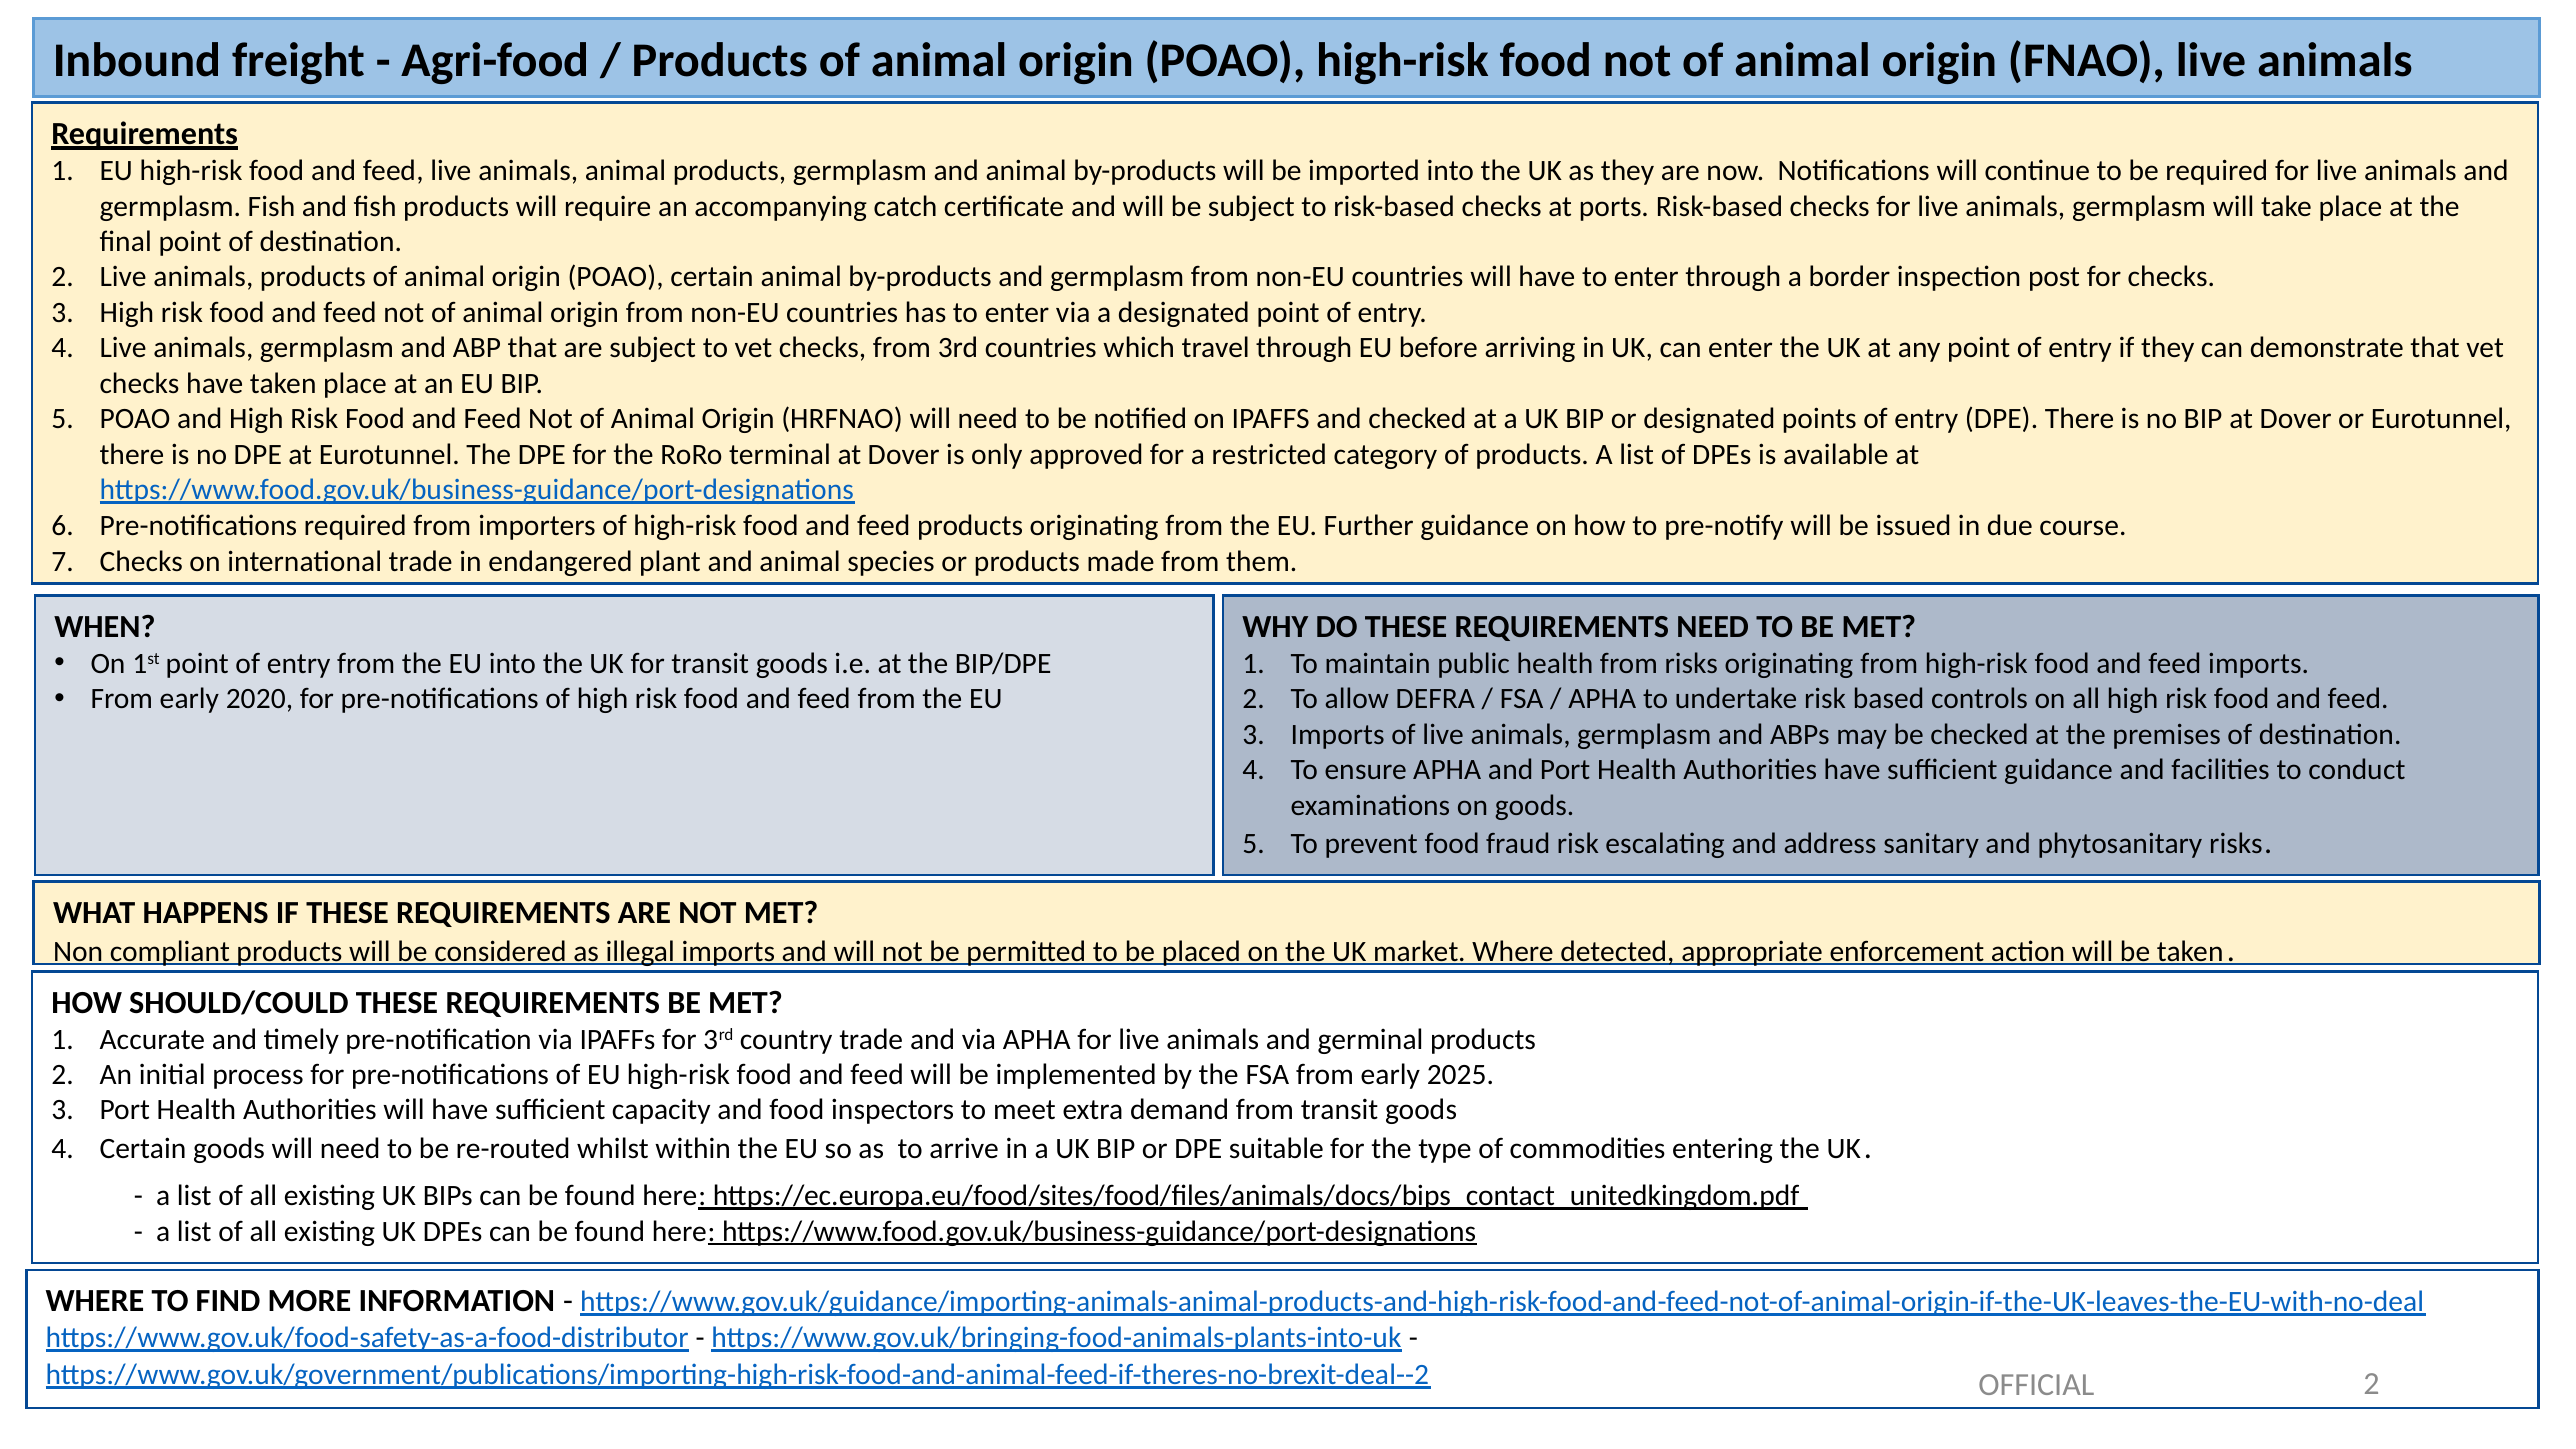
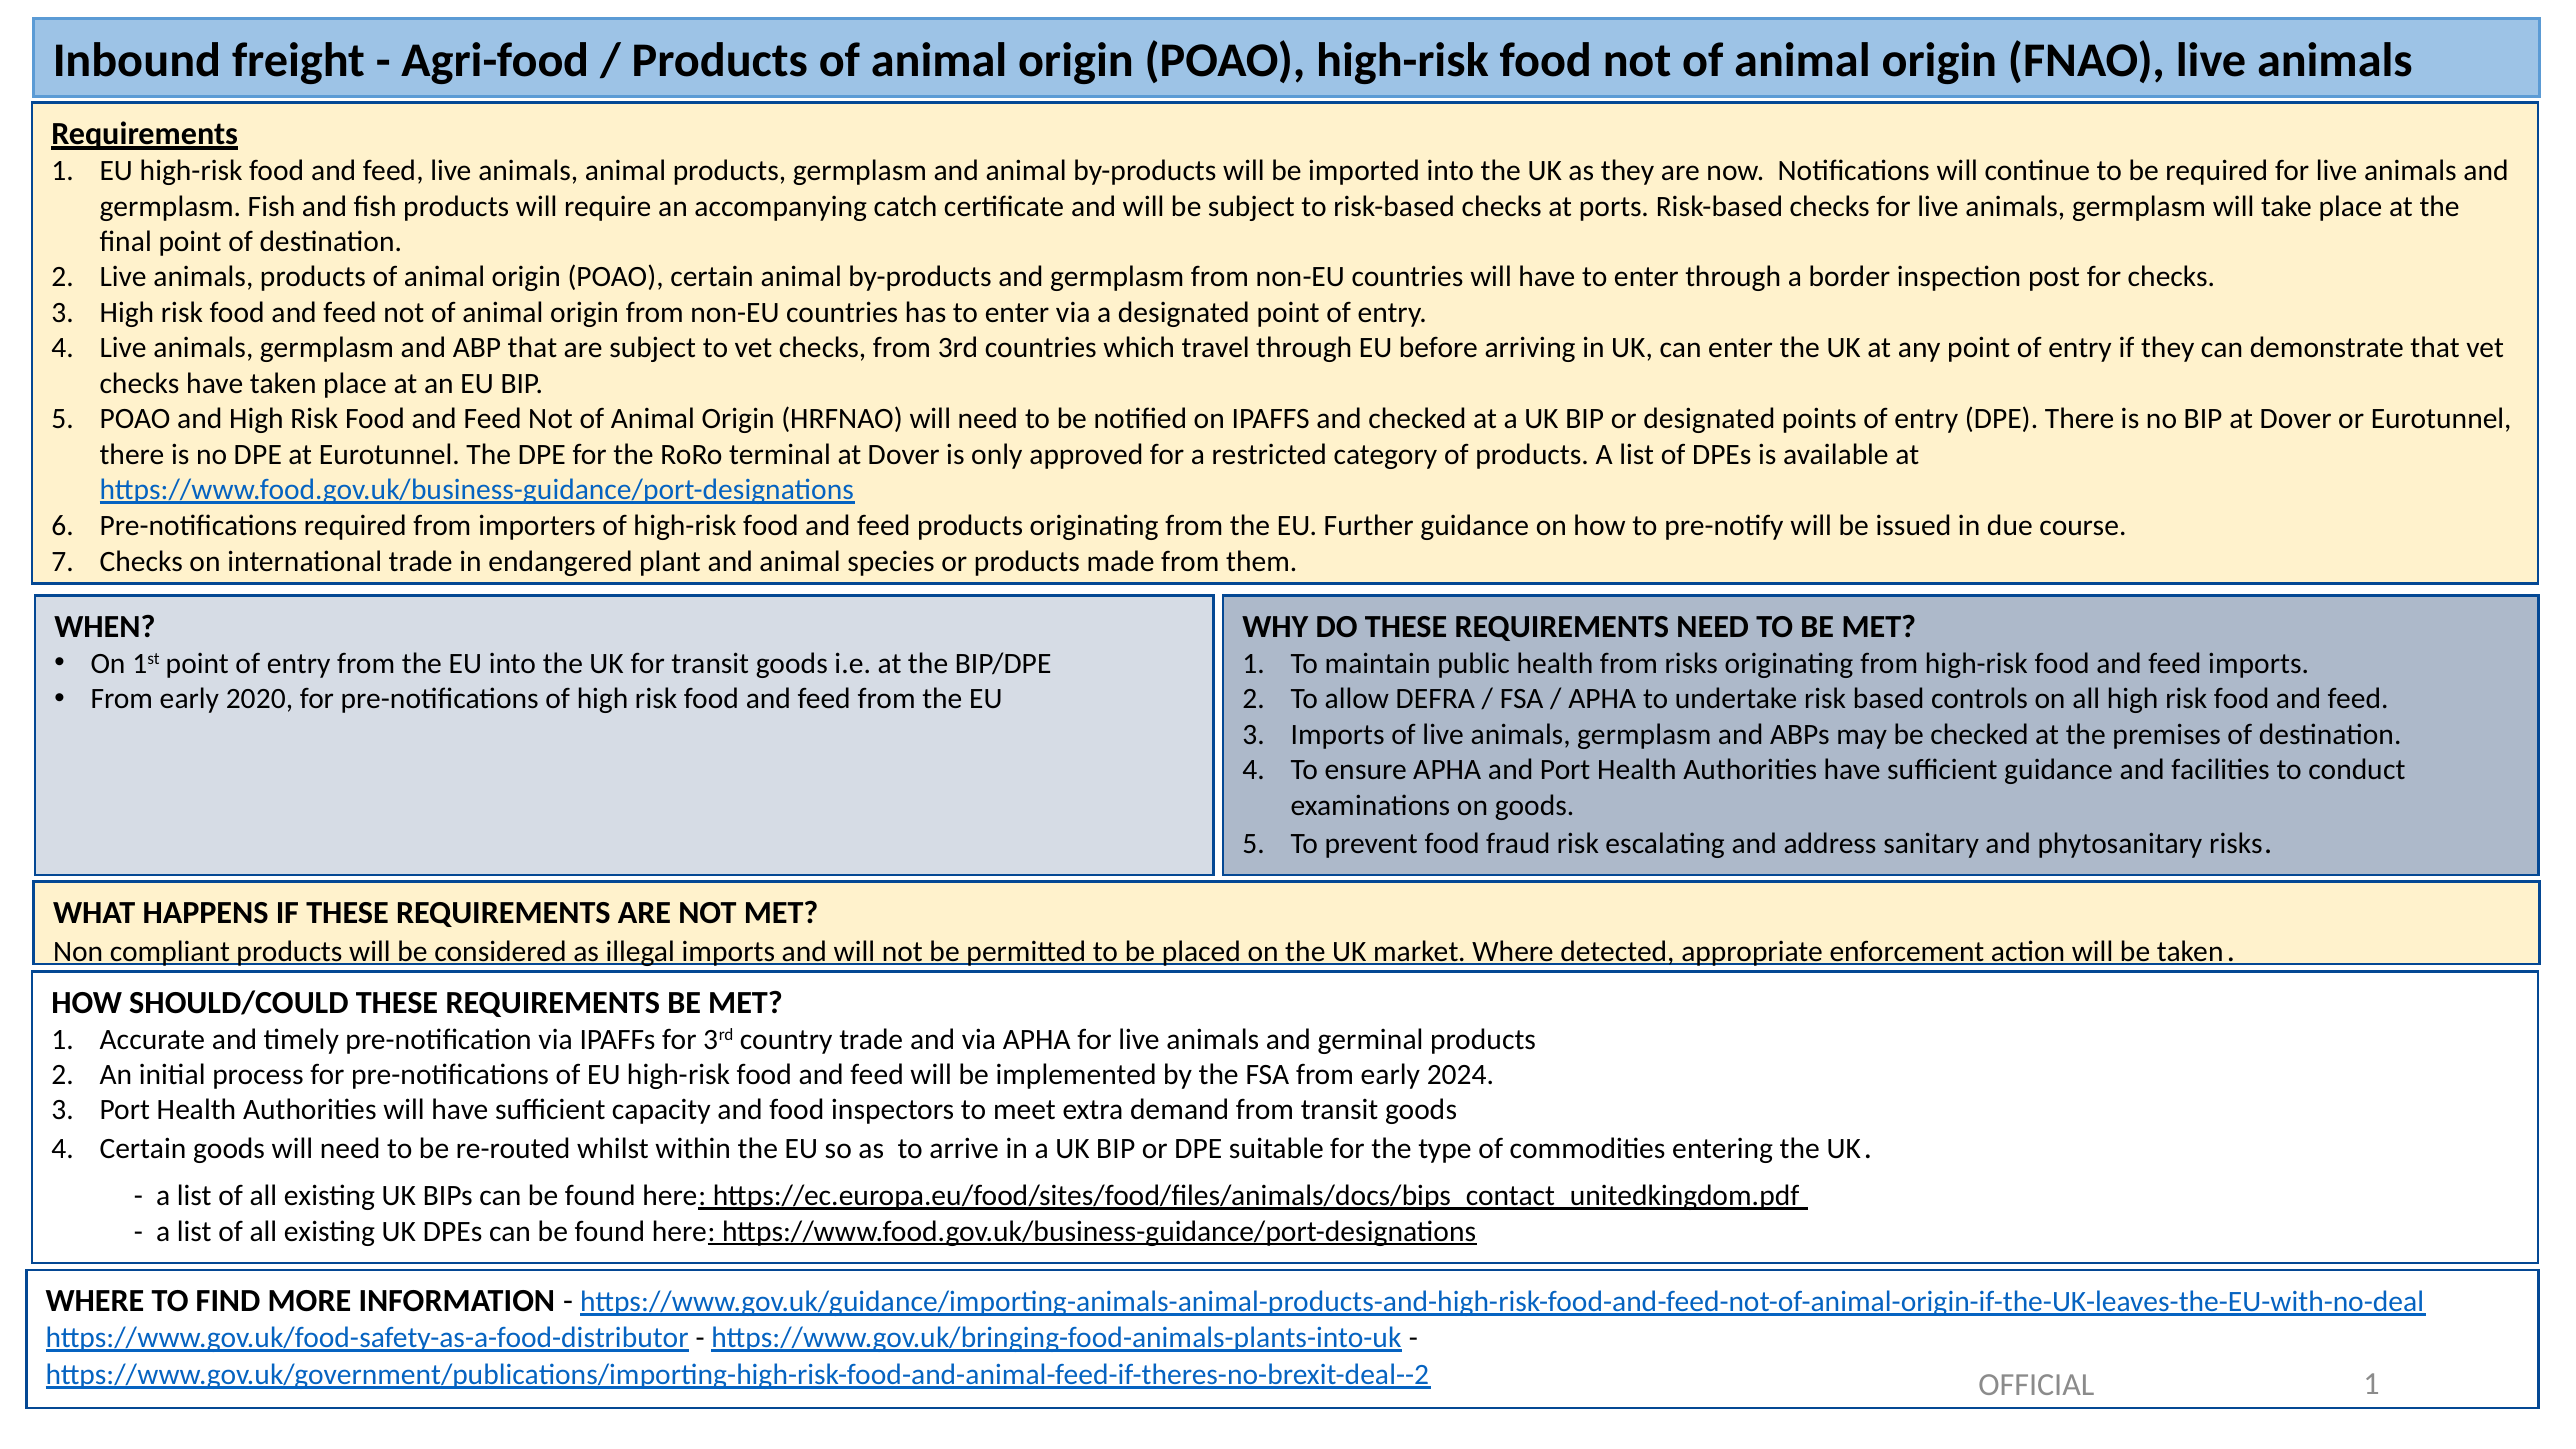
2025: 2025 -> 2024 (1460, 1075)
OFFICIAL 2: 2 -> 1 (2372, 1384)
